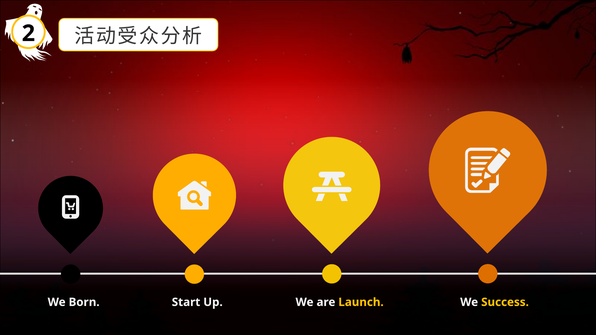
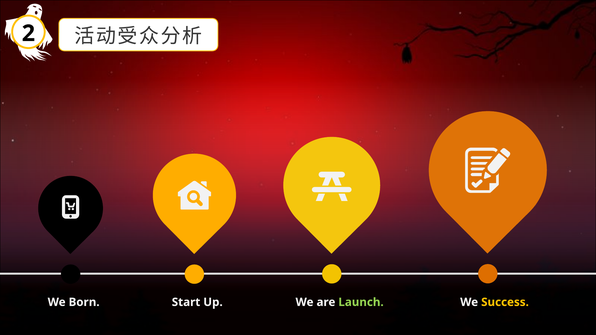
Launch colour: yellow -> light green (361, 302)
